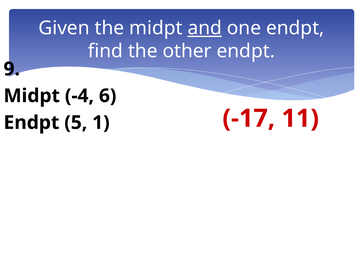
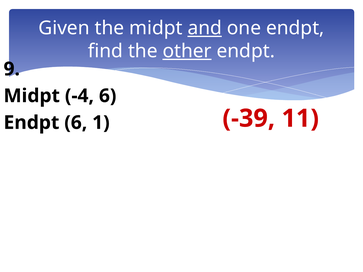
other underline: none -> present (187, 51)
Endpt 5: 5 -> 6 (76, 123)
-17: -17 -> -39 (249, 118)
